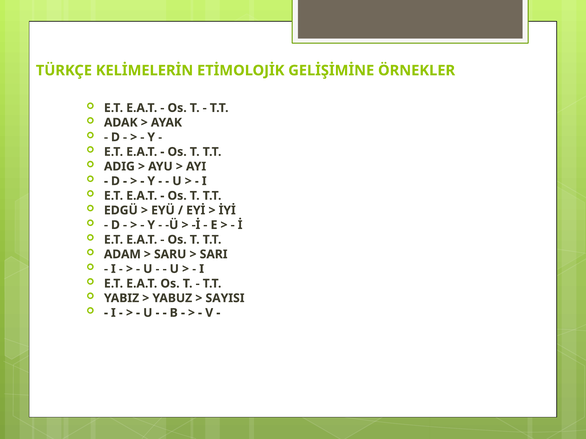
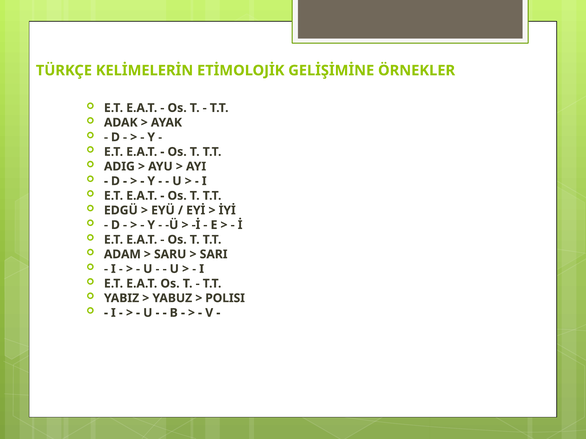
SAYISI: SAYISI -> POLISI (225, 298)
